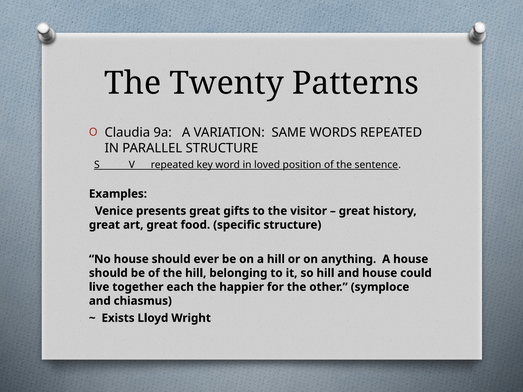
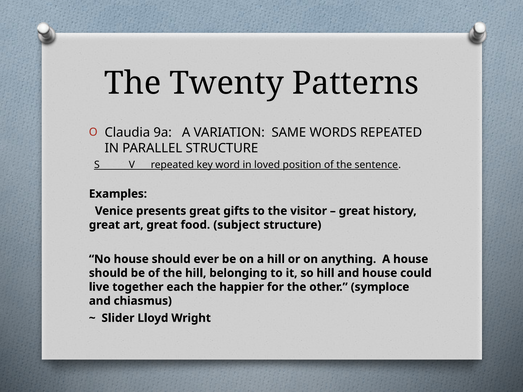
specific: specific -> subject (237, 225)
Exists: Exists -> Slider (118, 318)
